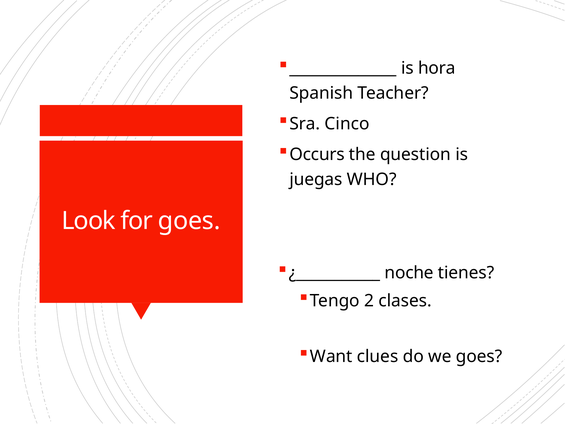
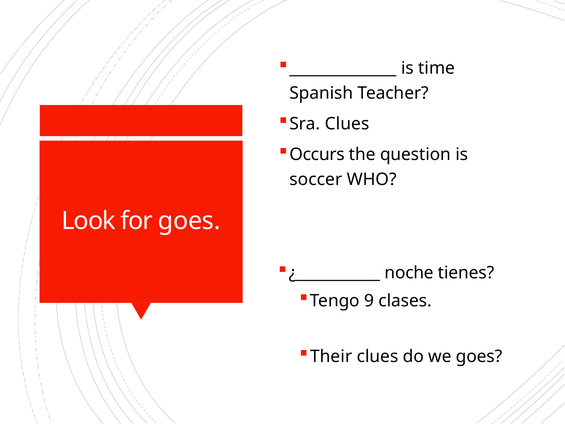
hora: hora -> time (437, 68)
Sra Cinco: Cinco -> Clues (347, 124)
juegas: juegas -> soccer (316, 179)
2: 2 -> 9 (369, 301)
Want: Want -> Their (331, 356)
